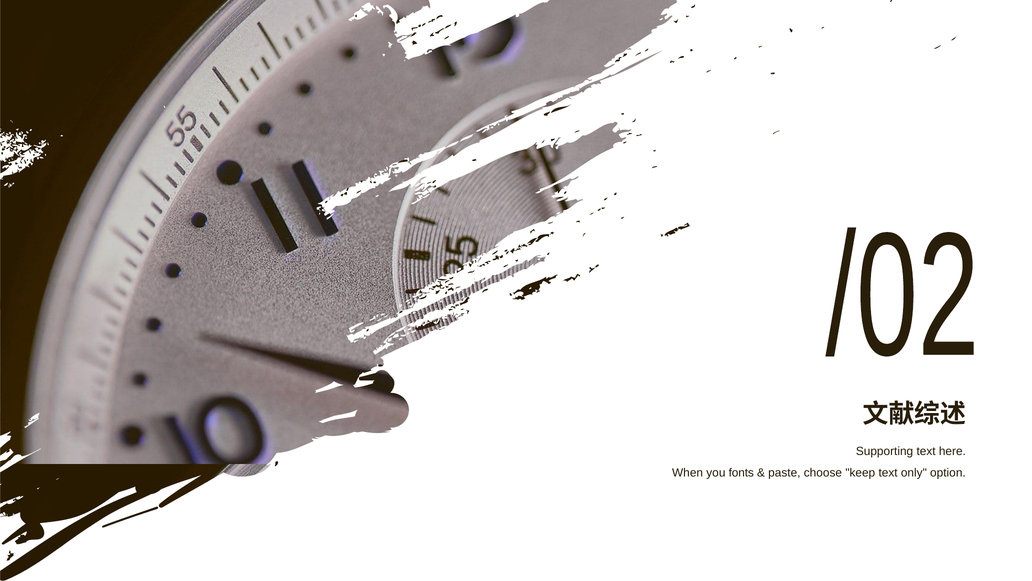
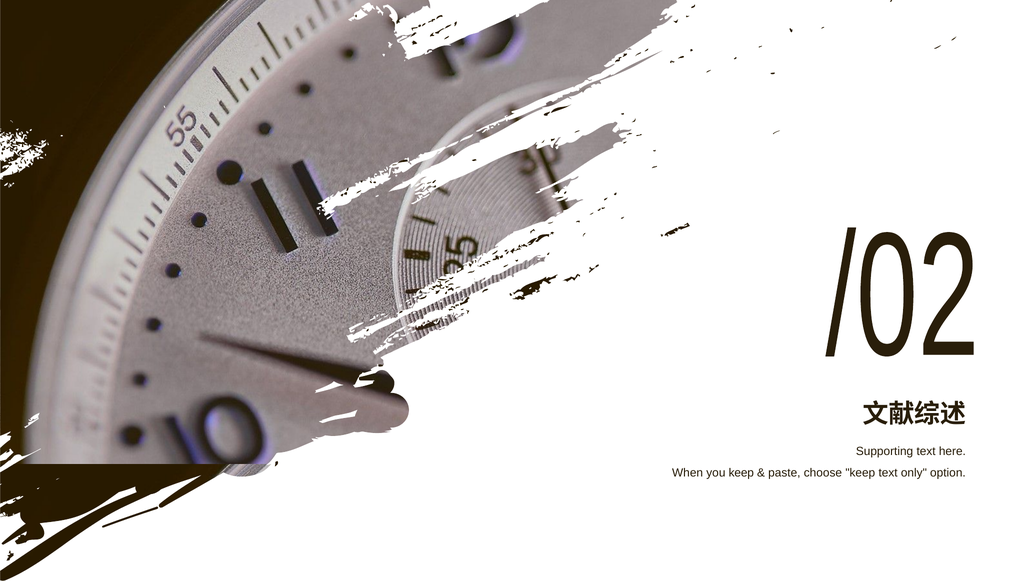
you fonts: fonts -> keep (741, 472)
